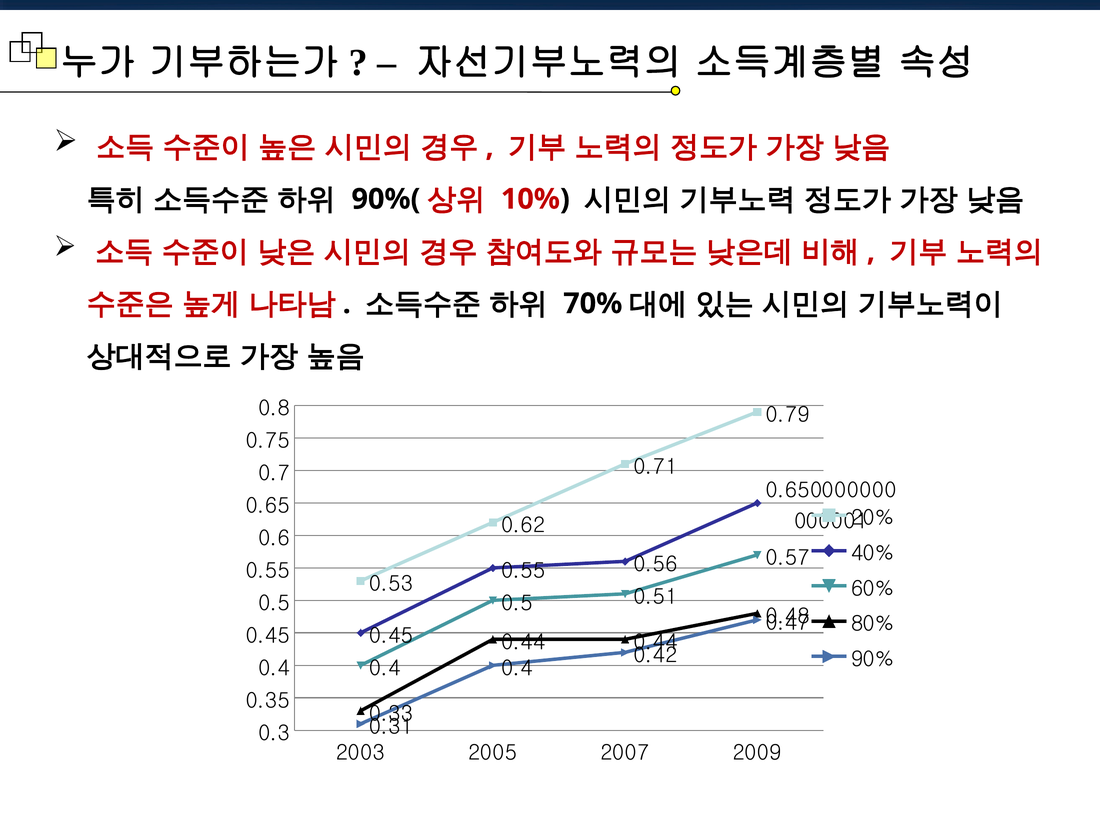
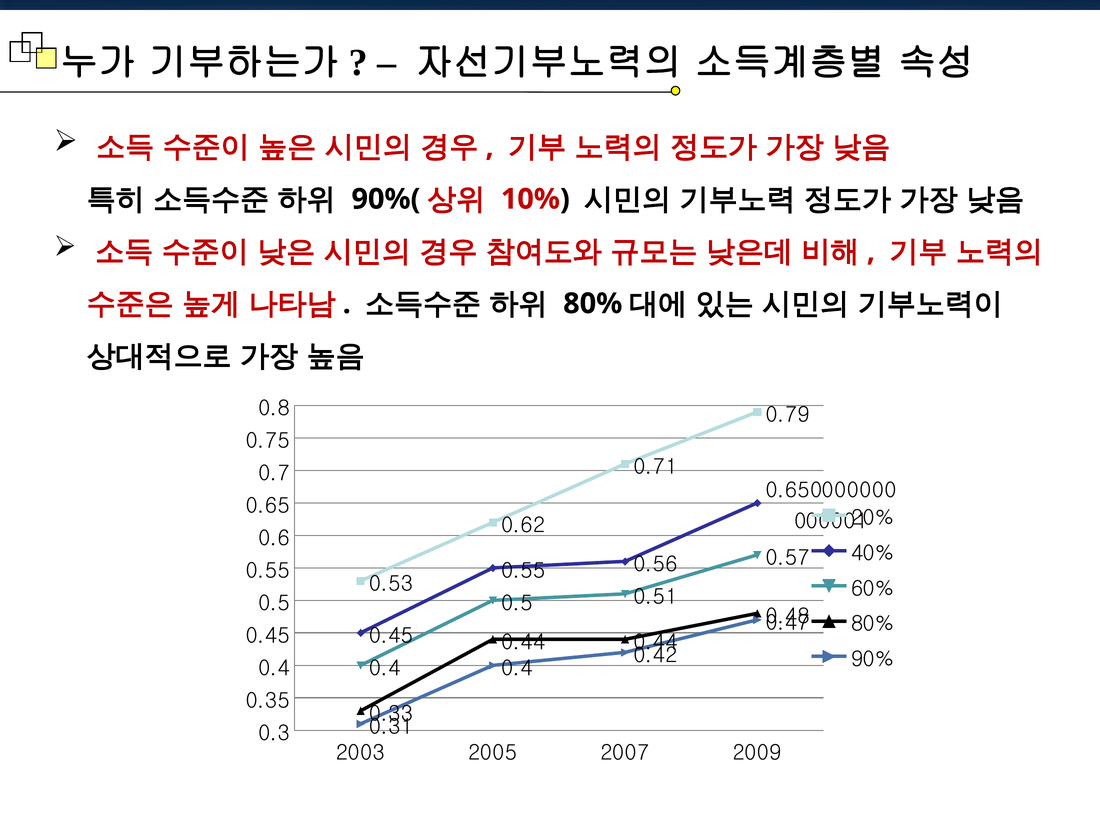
70%: 70% -> 80% (593, 304)
